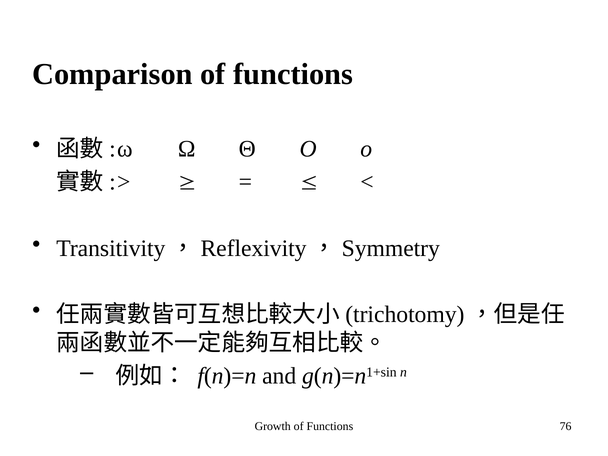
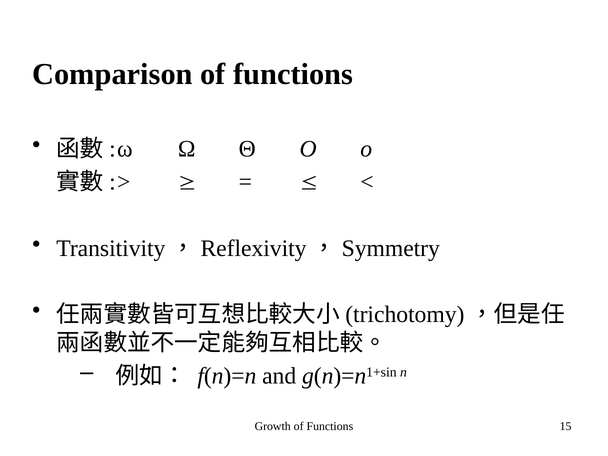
76: 76 -> 15 (566, 426)
